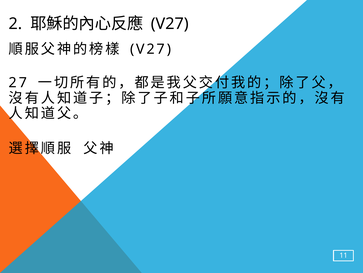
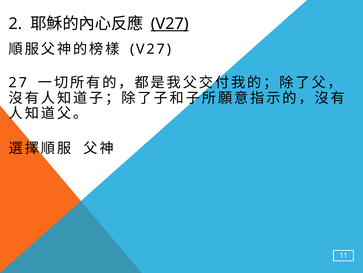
V27 underline: none -> present (170, 24)
